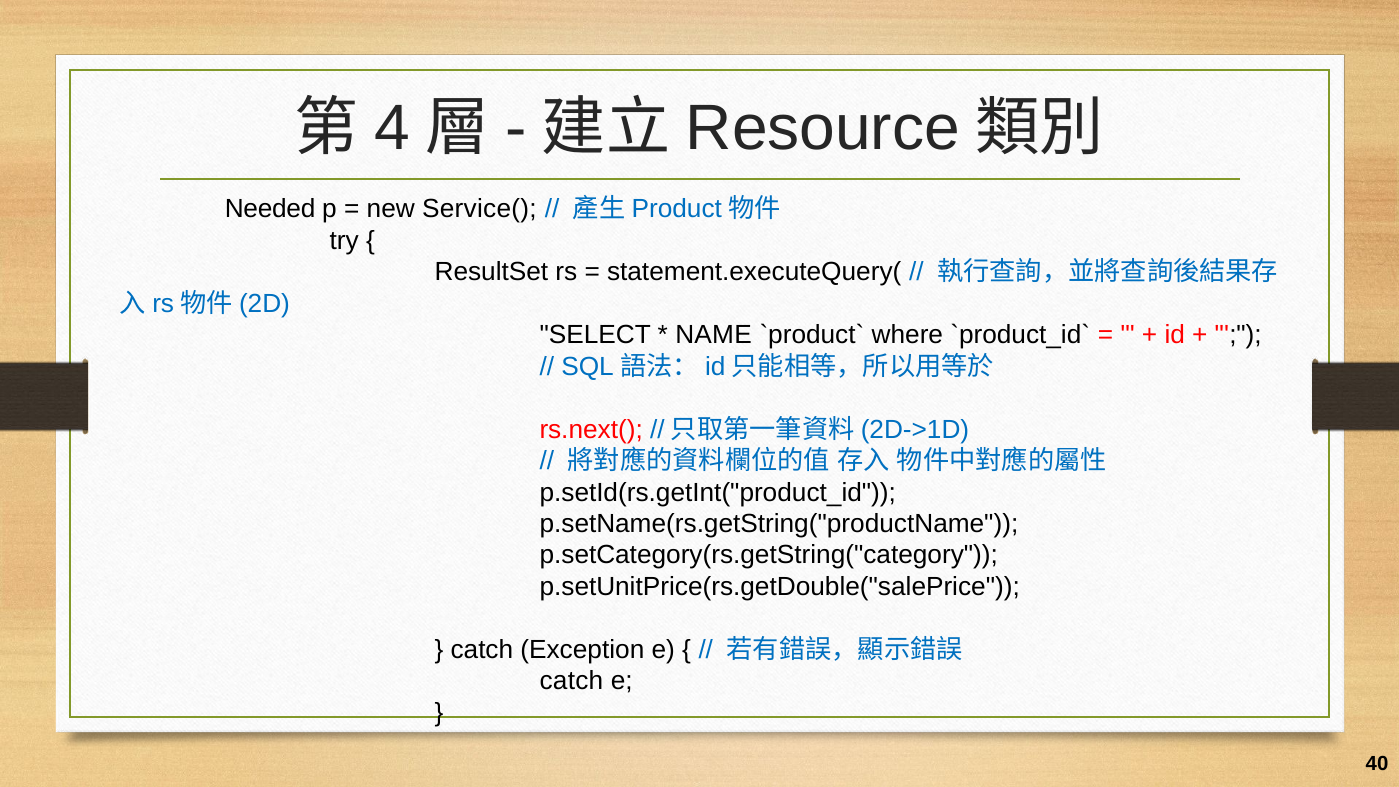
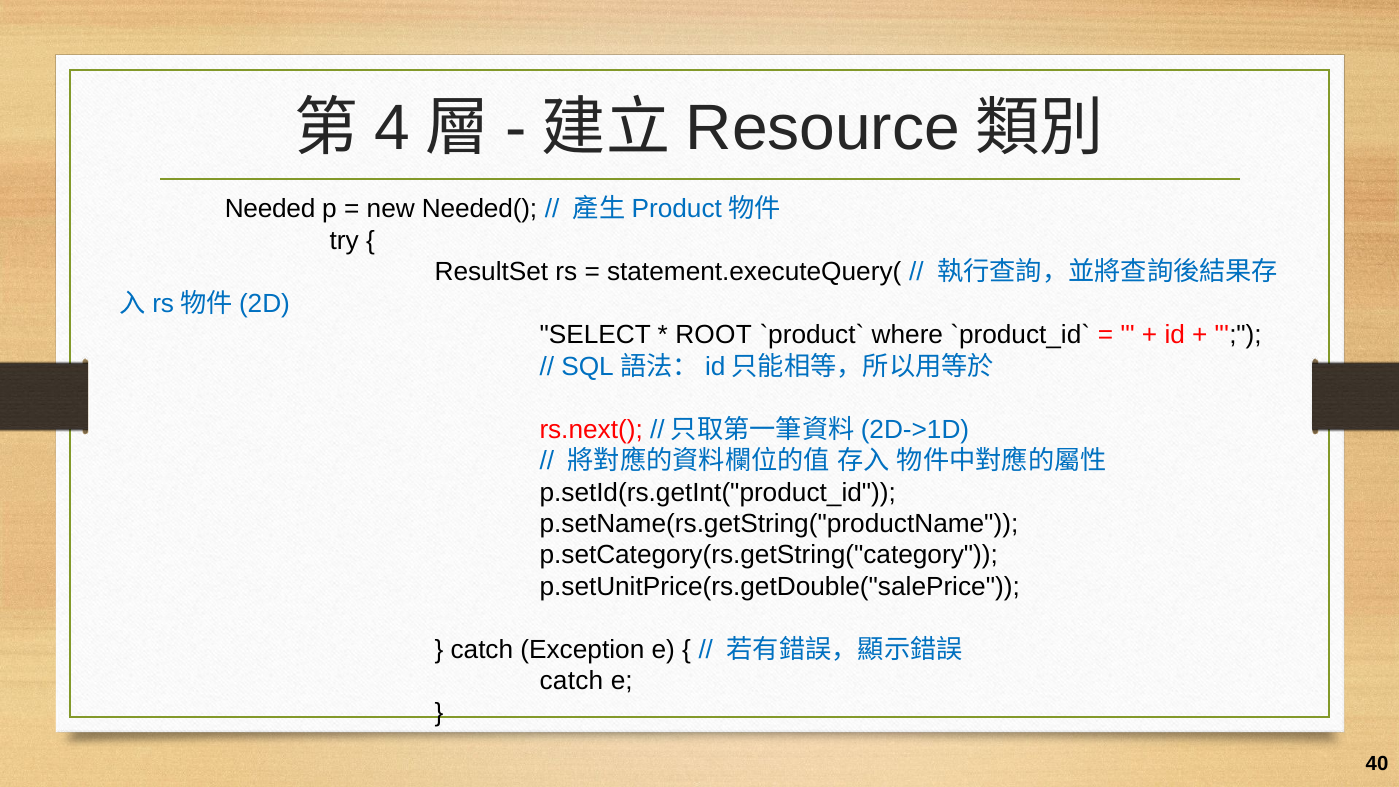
Service(: Service( -> Needed( (480, 209)
NAME: NAME -> ROOT (714, 335)
